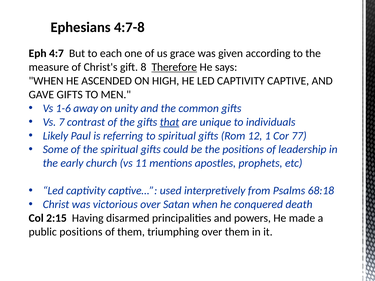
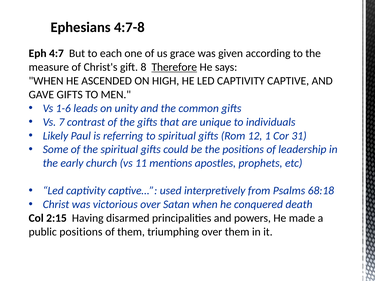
away: away -> leads (86, 108)
that underline: present -> none (170, 122)
77: 77 -> 31 (299, 136)
